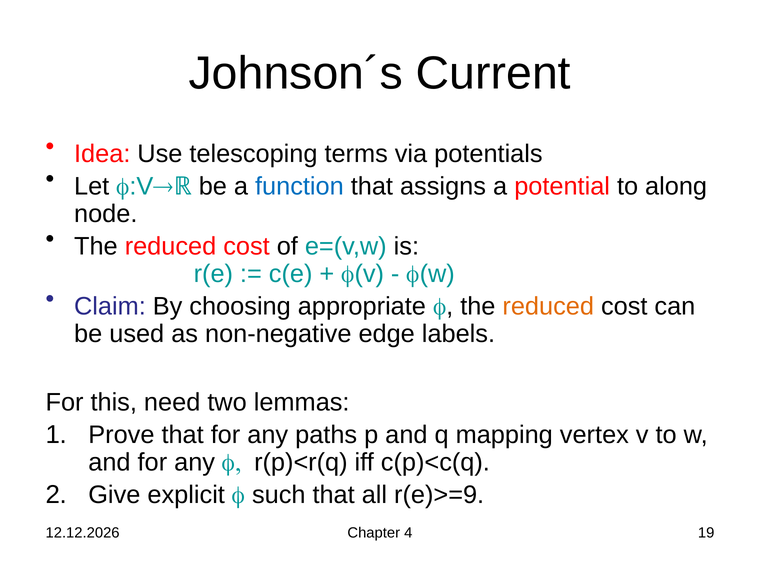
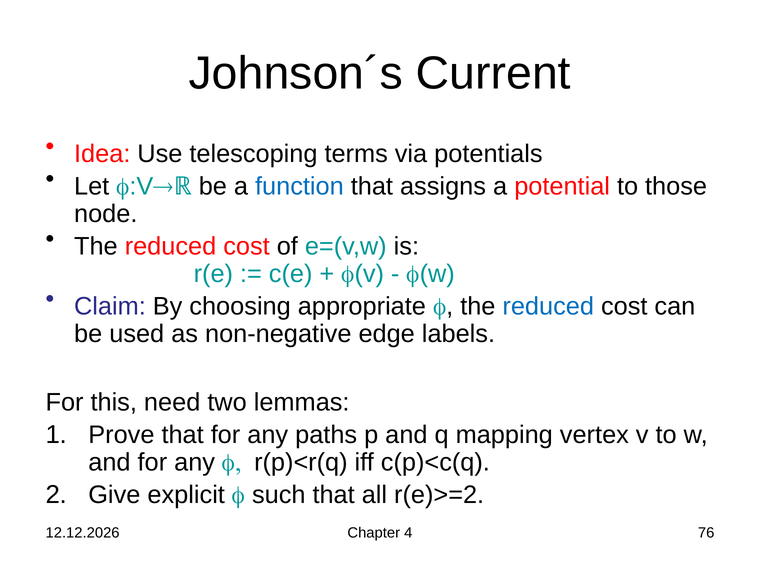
along: along -> those (676, 186)
reduced colour: orange -> blue (548, 306)
r(e)>=9: r(e)>=9 -> r(e)>=2 (439, 495)
19: 19 -> 76 (706, 533)
